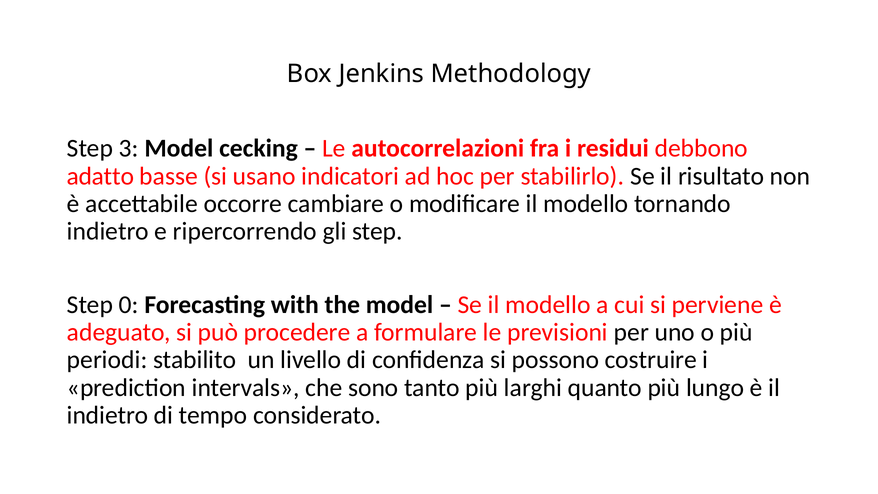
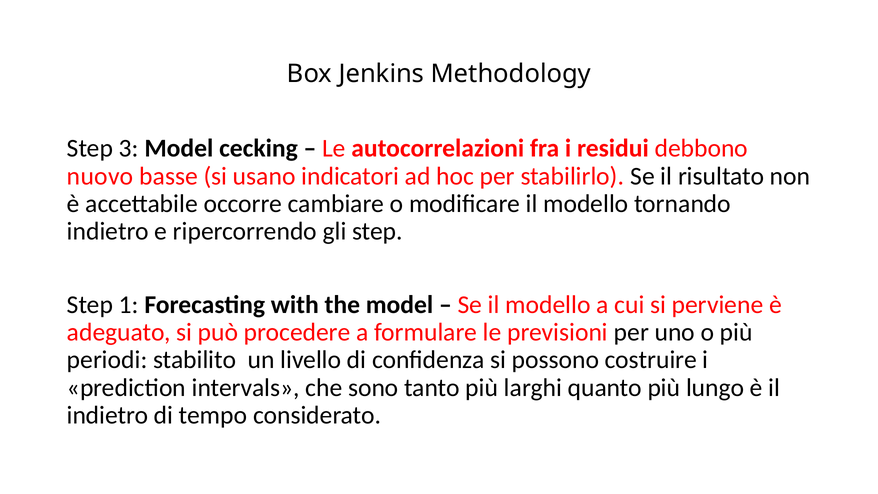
adatto: adatto -> nuovo (100, 176)
0: 0 -> 1 (129, 305)
